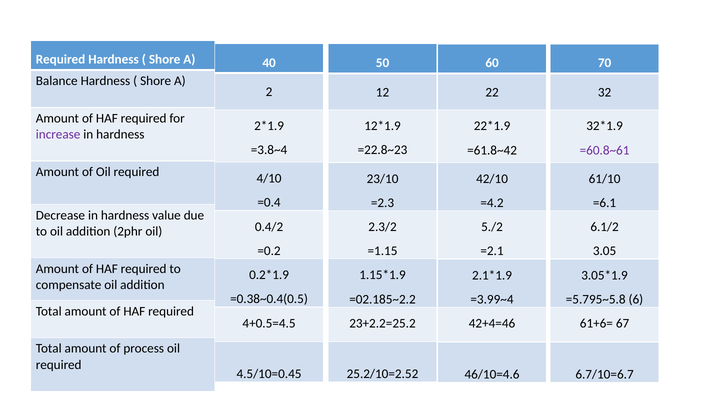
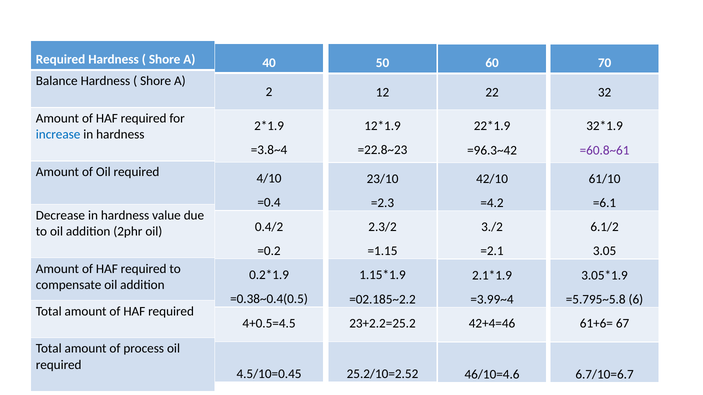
increase colour: purple -> blue (58, 135)
=61.8~42: =61.8~42 -> =96.3~42 (492, 150)
5./2: 5./2 -> 3./2 (492, 227)
